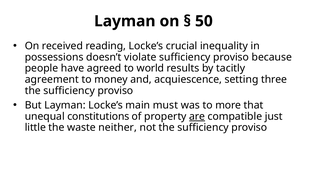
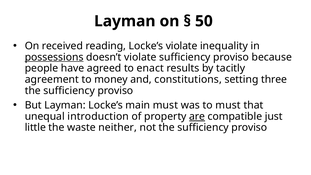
Locke’s crucial: crucial -> violate (182, 46)
possessions underline: none -> present (54, 57)
world: world -> enact (150, 68)
acquiescence: acquiescence -> constitutions (188, 79)
to more: more -> must (228, 105)
constitutions: constitutions -> introduction (98, 116)
